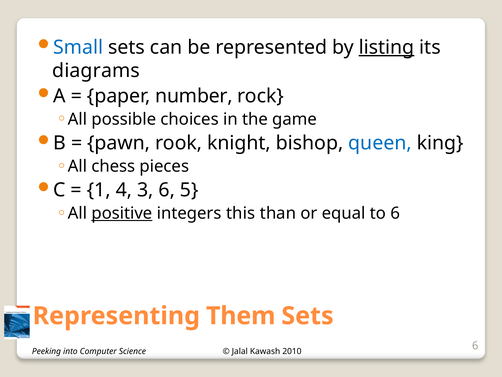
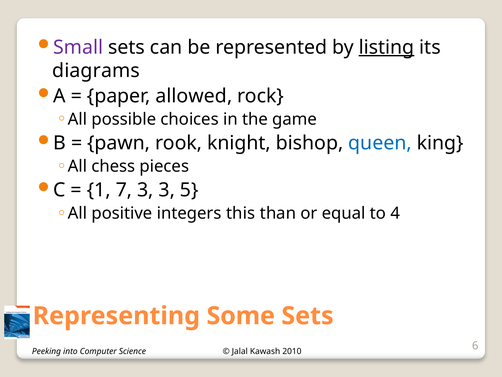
Small colour: blue -> purple (78, 47)
number: number -> allowed (194, 96)
4: 4 -> 7 (124, 190)
3 6: 6 -> 3 (167, 190)
positive underline: present -> none (122, 213)
to 6: 6 -> 4 (395, 213)
Them: Them -> Some (241, 316)
